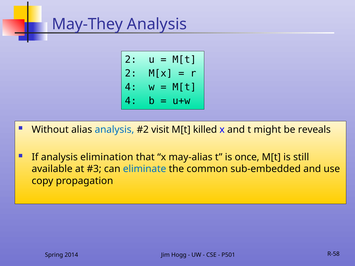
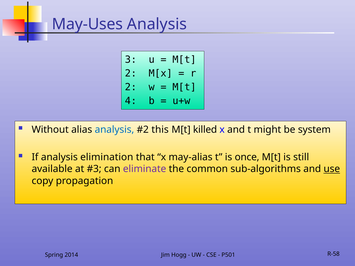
May-They: May-They -> May-Uses (87, 24)
2: 2 -> 3 (131, 60)
4: 4 -> 2 (131, 87)
visit: visit -> this (160, 130)
reveals: reveals -> system (314, 130)
eliminate colour: blue -> purple (145, 169)
sub-embedded: sub-embedded -> sub-algorithms (266, 169)
use underline: none -> present (332, 169)
